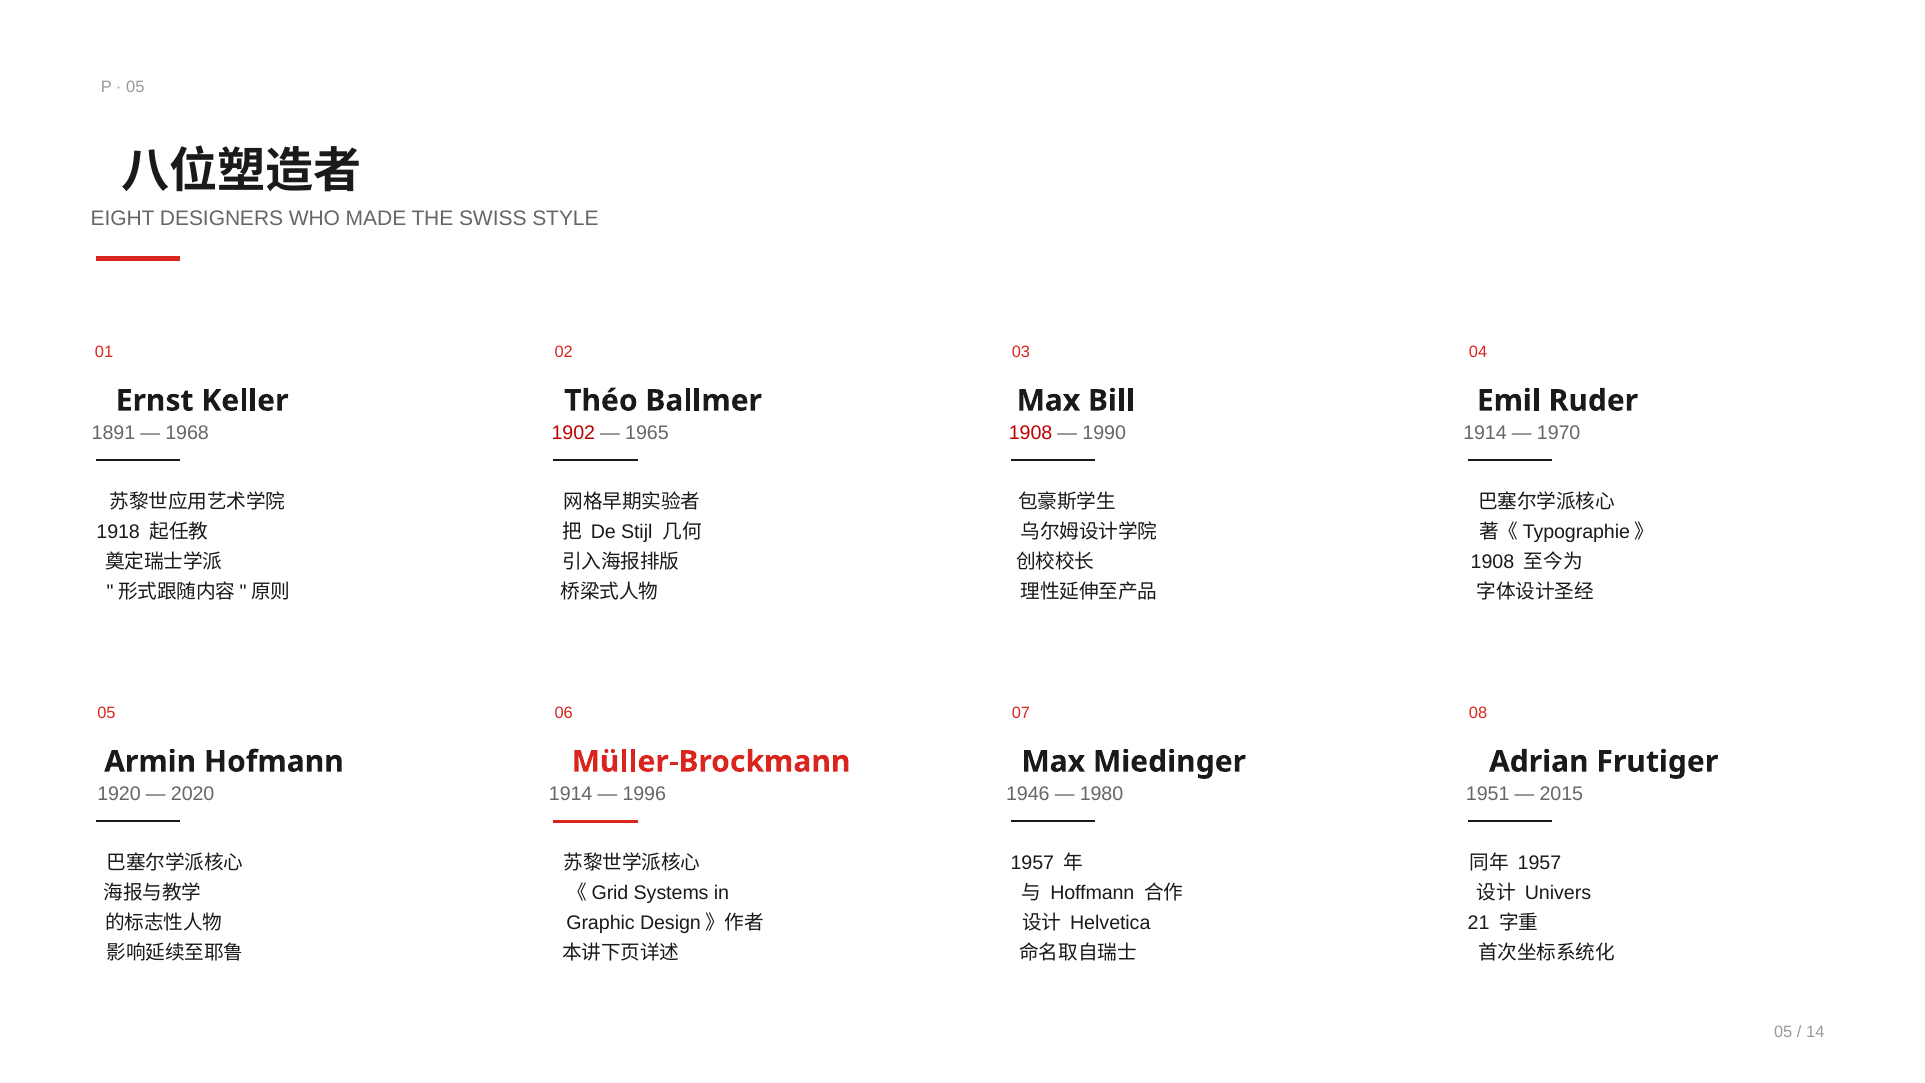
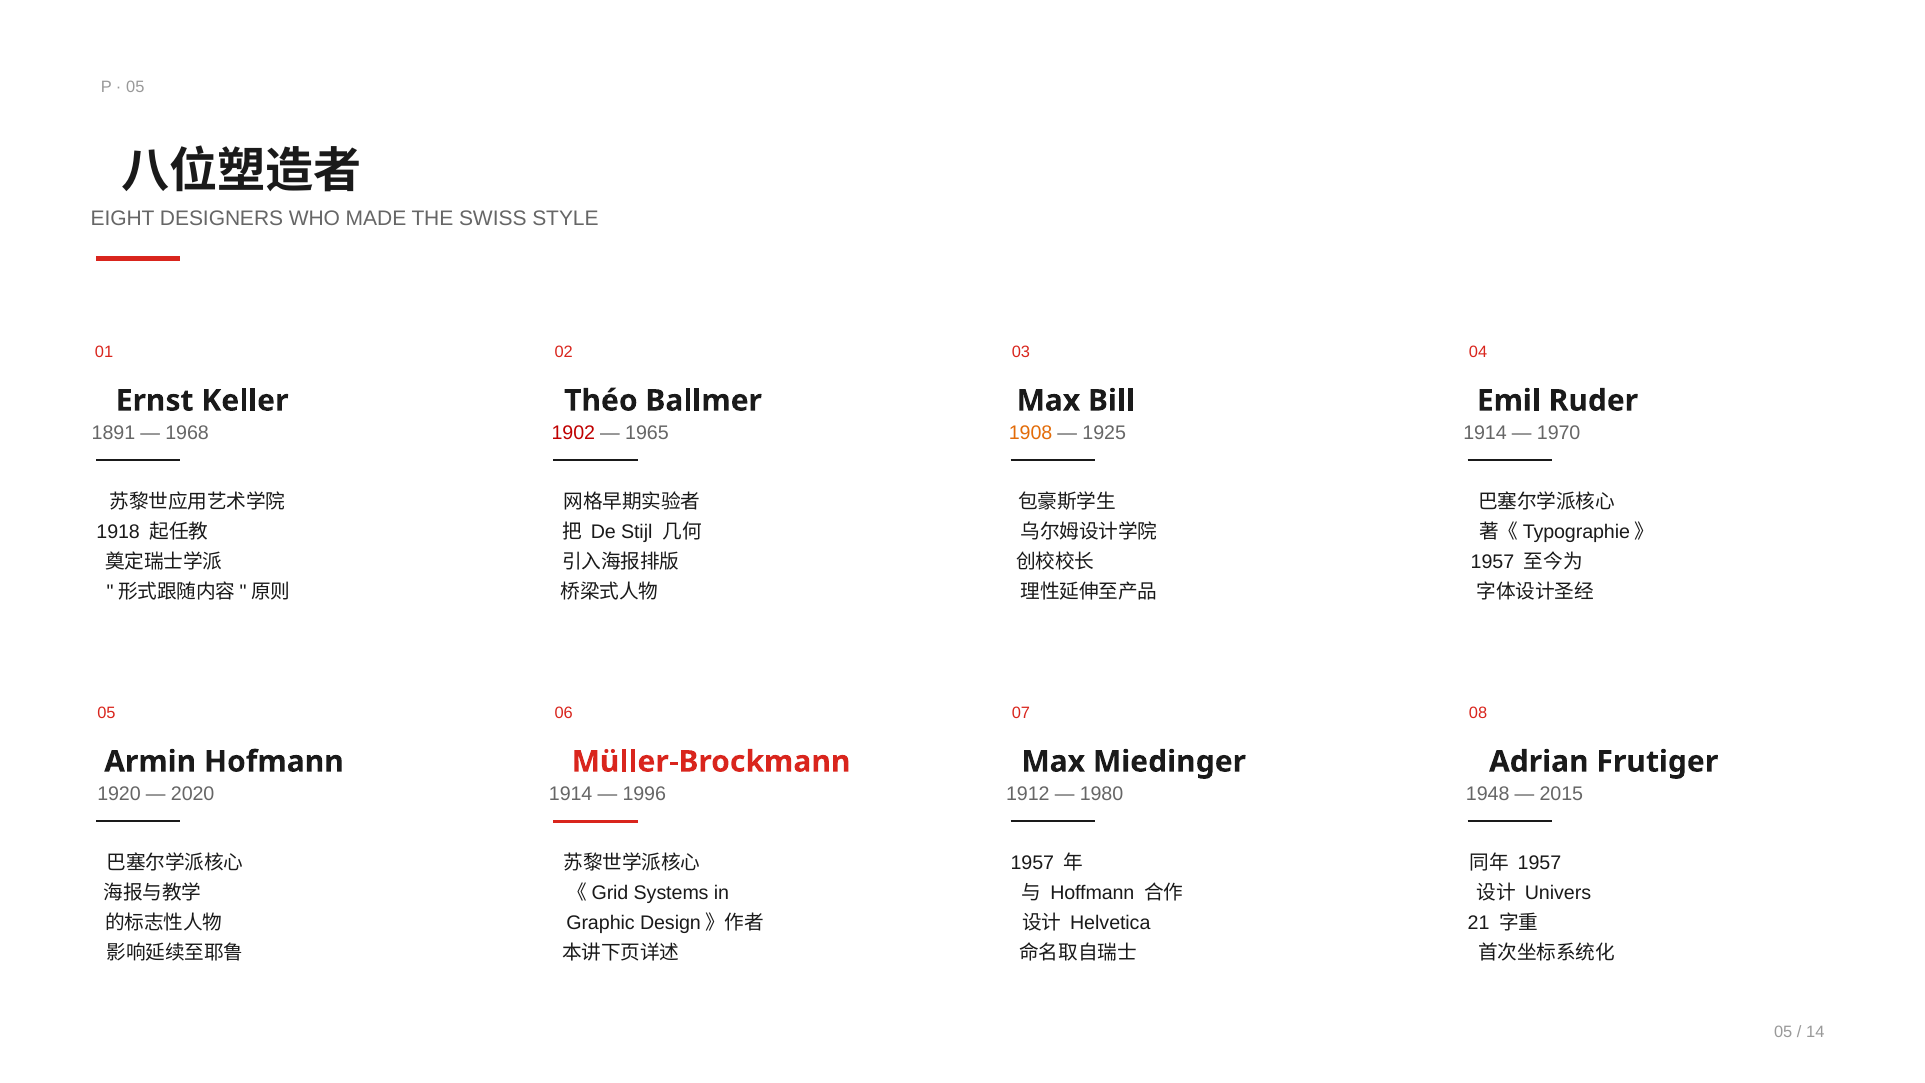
1908 colour: red -> orange (1031, 433)
1990: 1990 -> 1925 (1104, 433)
1908: 1908 -> 1957 (1493, 562)
1946: 1946 -> 1912 (1028, 794)
1951: 1951 -> 1948 (1488, 794)
